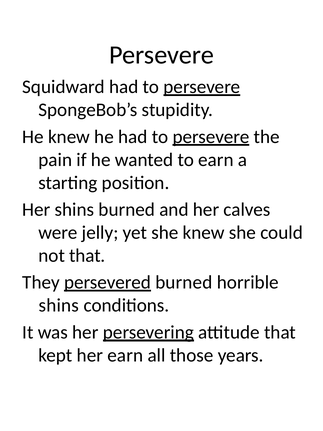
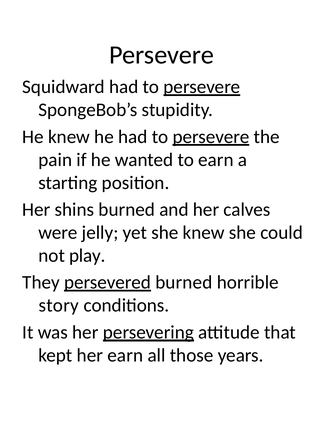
not that: that -> play (87, 255)
shins: shins -> story (59, 305)
